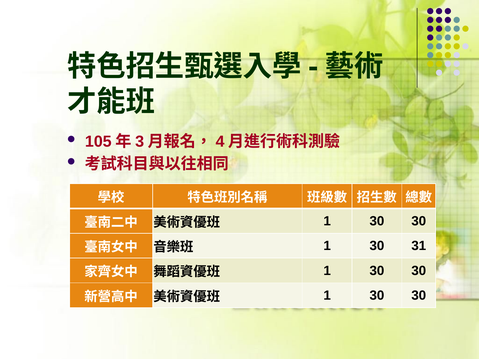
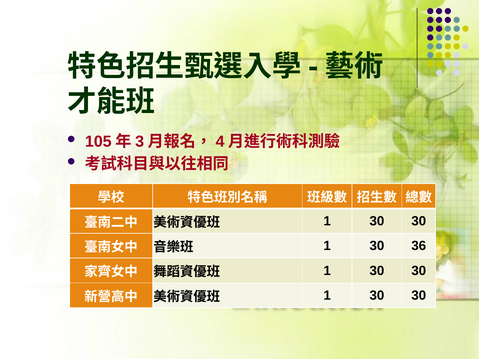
31: 31 -> 36 (419, 246)
